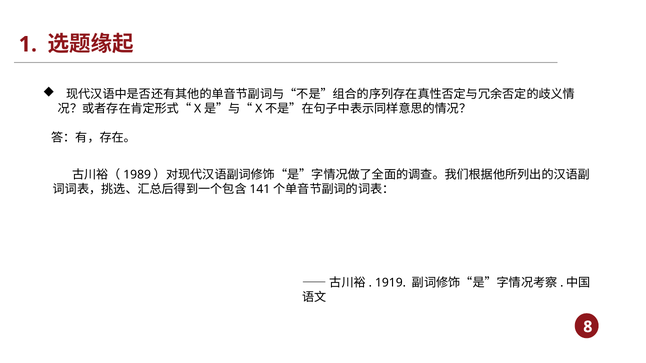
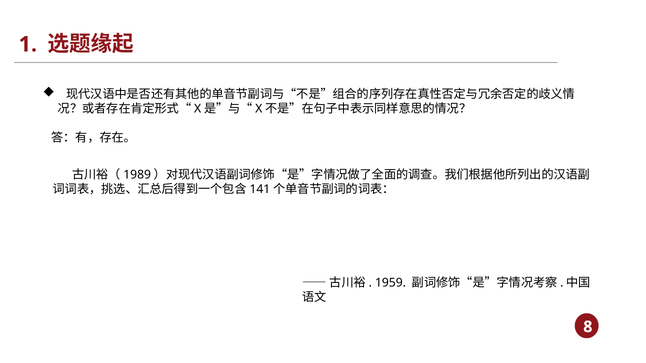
1919: 1919 -> 1959 (390, 283)
